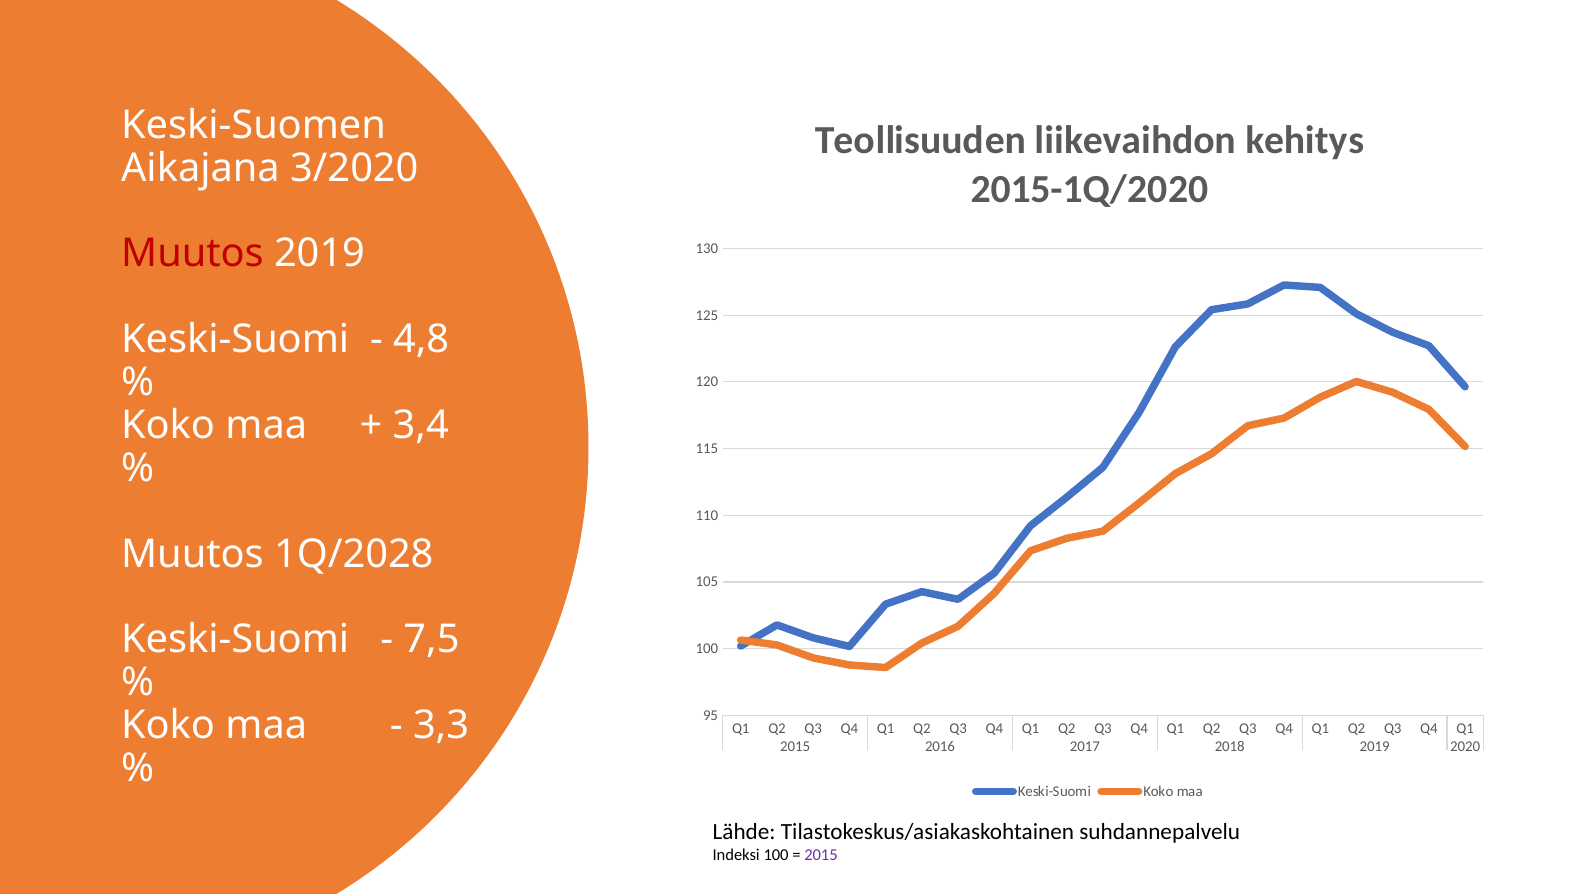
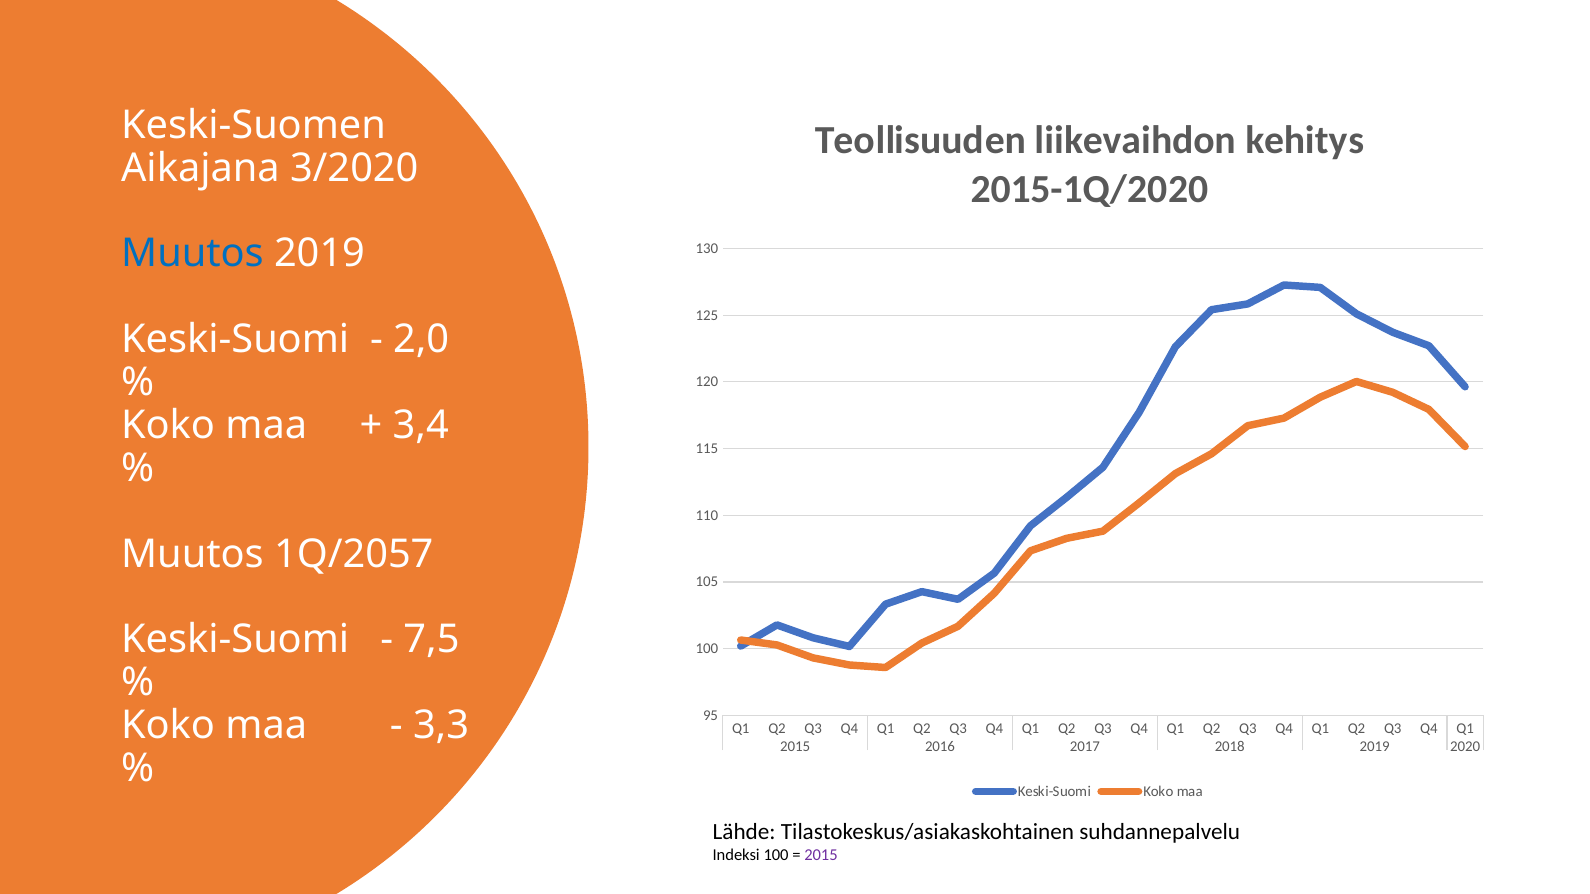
Muutos colour: red -> blue (192, 254)
4,8: 4,8 -> 2,0 (421, 340)
1Q/2028: 1Q/2028 -> 1Q/2057 (354, 554)
